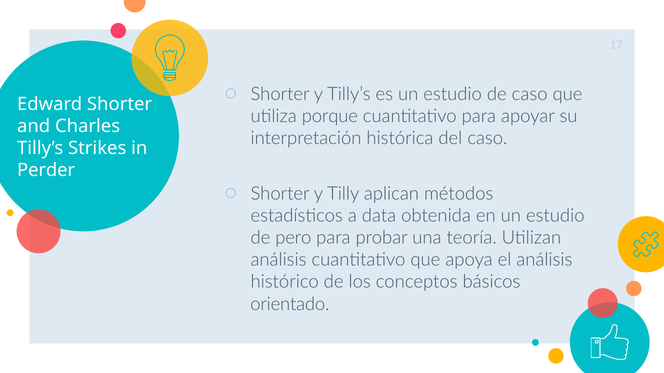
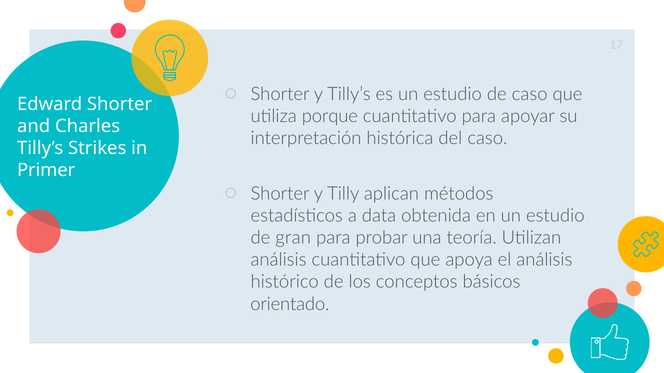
Perder: Perder -> Primer (46, 171)
pero: pero -> gran (293, 238)
